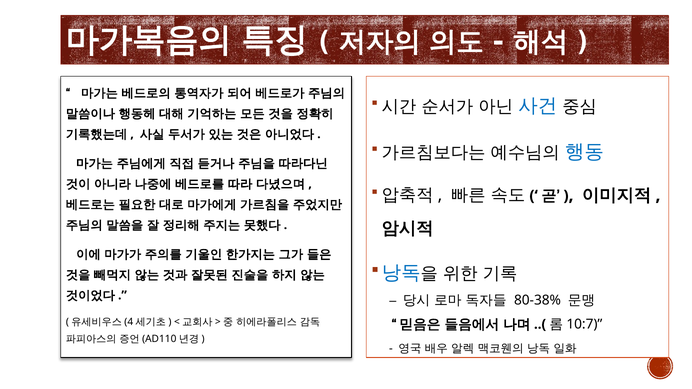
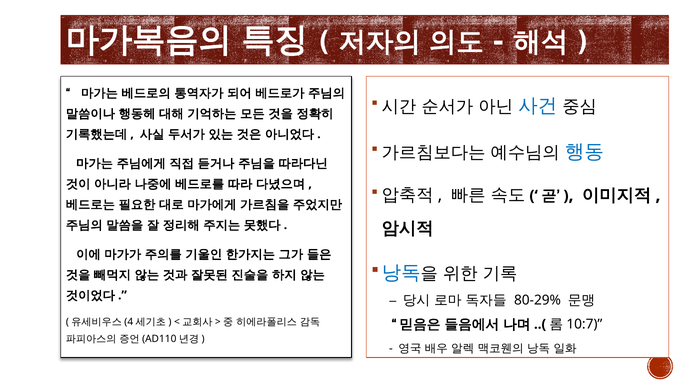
80-38%: 80-38% -> 80-29% (537, 301)
